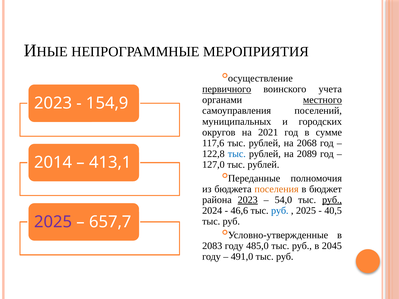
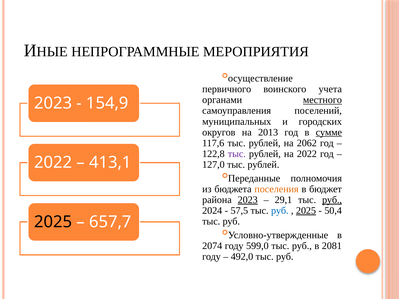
первичного underline: present -> none (227, 89)
2021: 2021 -> 2013 (268, 132)
сумме underline: none -> present (329, 132)
2068: 2068 -> 2062 (307, 143)
тыс colour: blue -> purple (237, 154)
на 2089: 2089 -> 2022 (307, 154)
2014: 2014 -> 2022 (53, 163)
54,0: 54,0 -> 29,1 (283, 200)
46,6: 46,6 -> 57,5 (239, 211)
2025 underline: none -> present (306, 211)
40,5: 40,5 -> 50,4 (333, 211)
2025 colour: purple -> black (53, 222)
2083: 2083 -> 2074 (212, 246)
485,0: 485,0 -> 599,0 (257, 246)
2045: 2045 -> 2081 (332, 246)
491,0: 491,0 -> 492,0 (242, 257)
